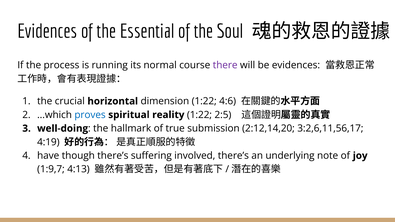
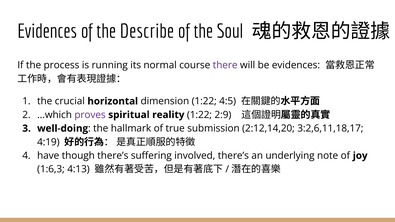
Essential: Essential -> Describe (147, 31)
4:6: 4:6 -> 4:5 (228, 101)
proves colour: blue -> purple (90, 115)
2:5: 2:5 -> 2:9 (223, 115)
3:2,6,11,56,17: 3:2,6,11,56,17 -> 3:2,6,11,18,17 (330, 129)
1:9,7: 1:9,7 -> 1:6,3 (51, 169)
